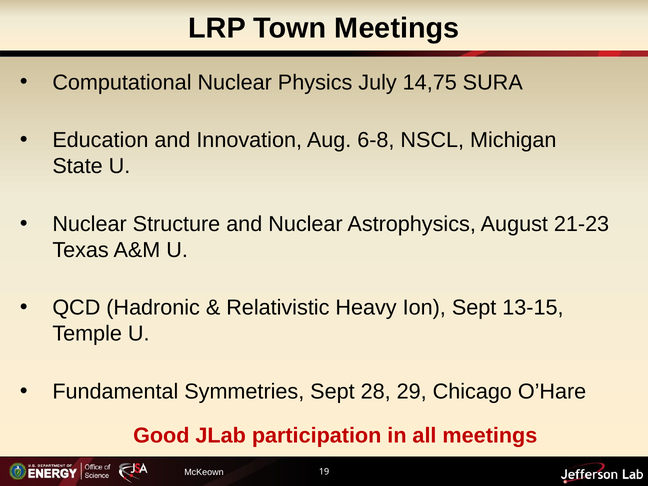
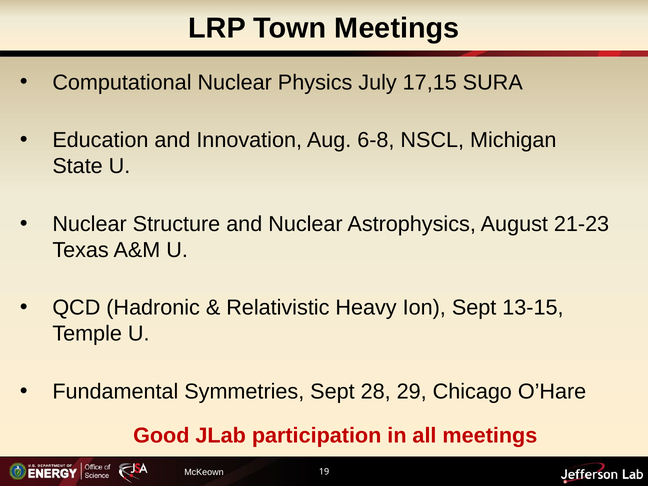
14,75: 14,75 -> 17,15 (430, 83)
